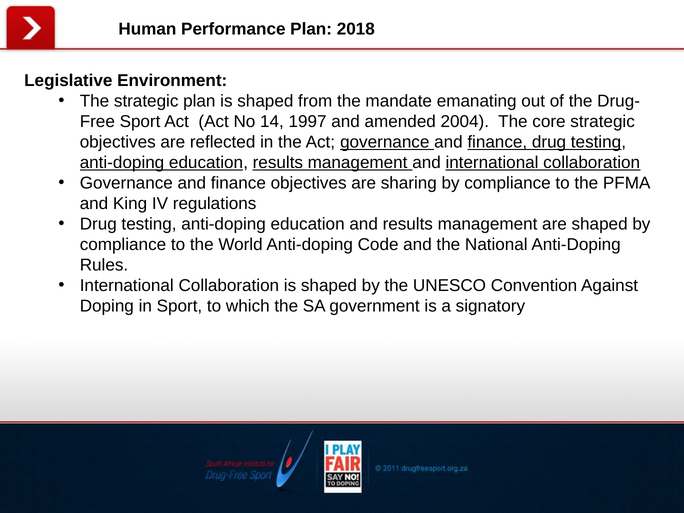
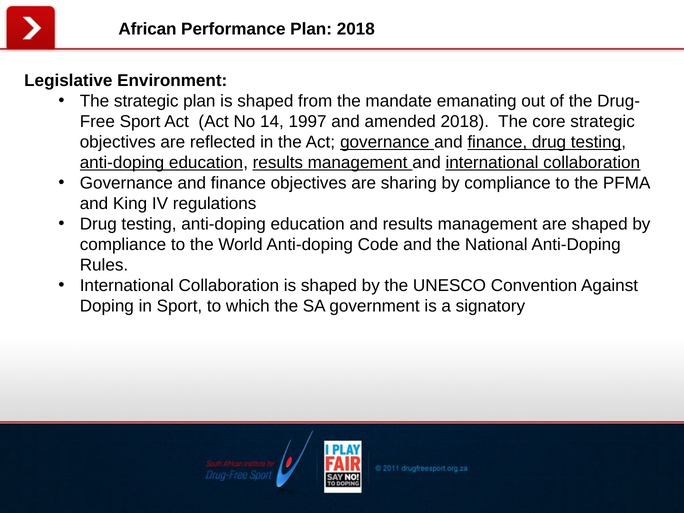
Human: Human -> African (147, 29)
amended 2004: 2004 -> 2018 (465, 122)
